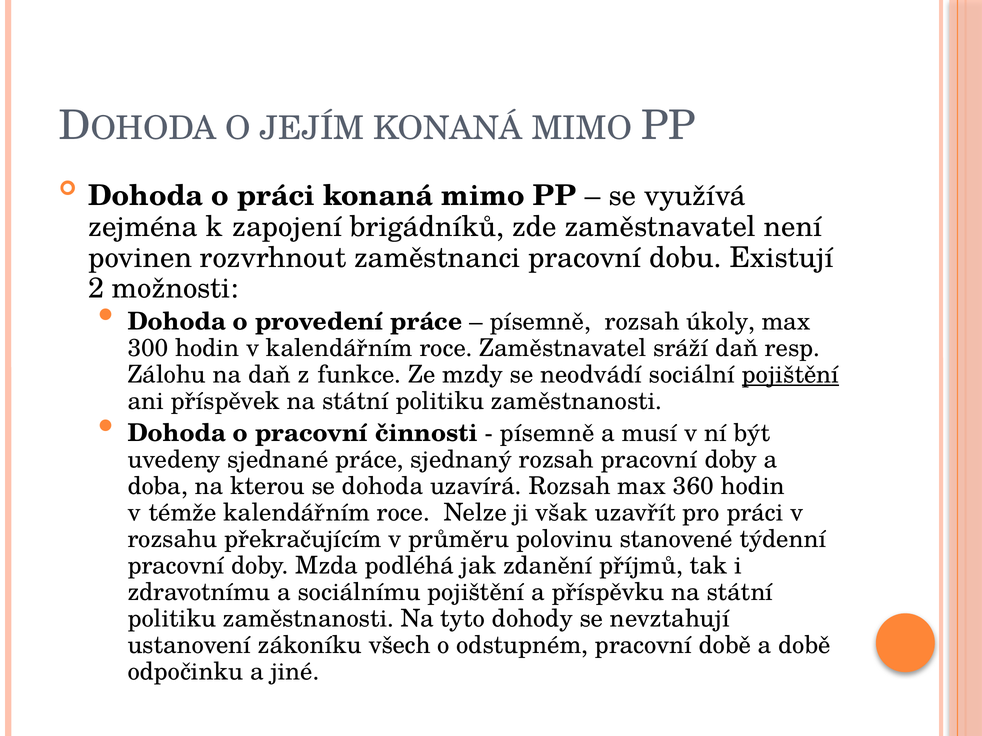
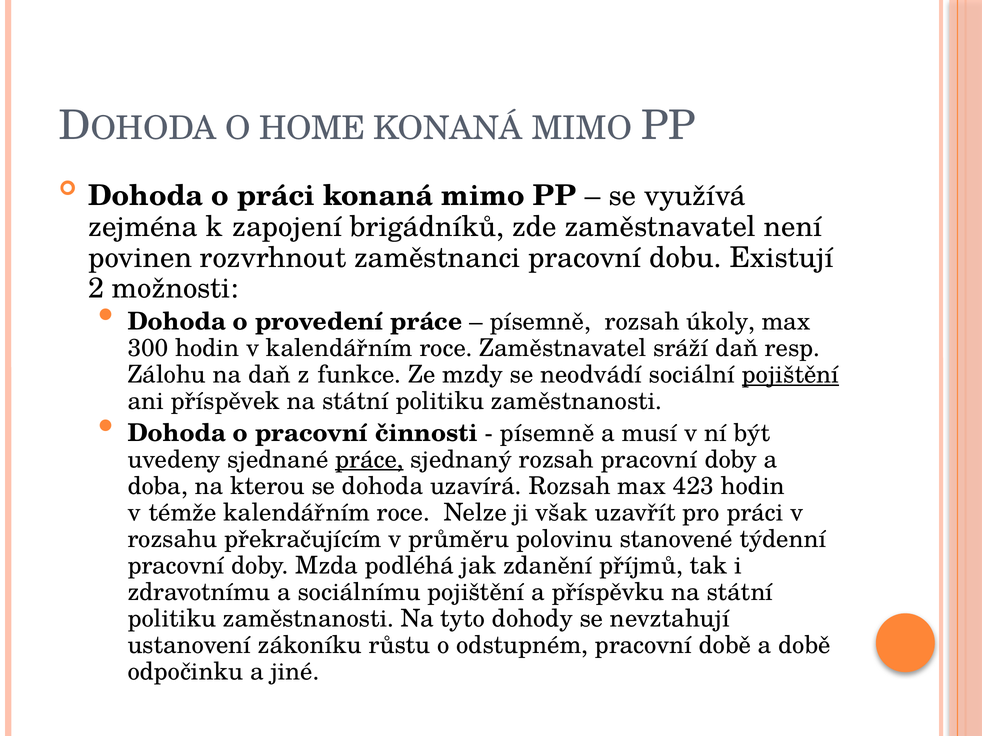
JEJÍM: JEJÍM -> HOME (312, 128)
práce underline: none -> present (369, 460)
360: 360 -> 423 (693, 486)
všech: všech -> růstu (400, 645)
